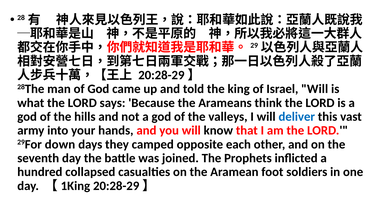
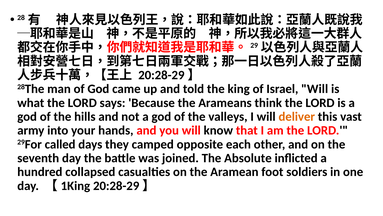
deliver colour: blue -> orange (297, 116)
down: down -> called (60, 144)
Prophets: Prophets -> Absolute (248, 158)
